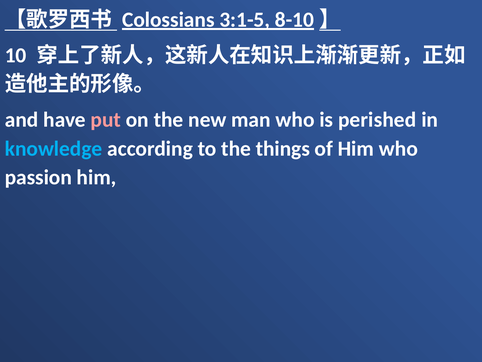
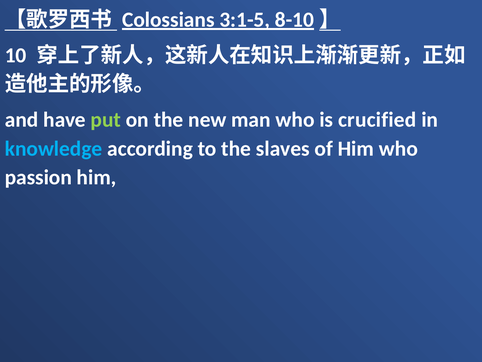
put colour: pink -> light green (106, 120)
perished: perished -> crucified (377, 120)
things: things -> slaves (283, 148)
